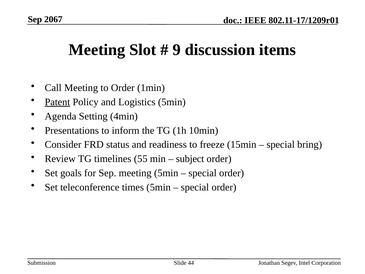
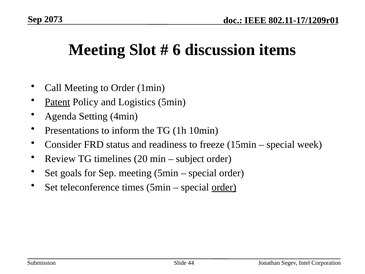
2067: 2067 -> 2073 (53, 19)
9: 9 -> 6 (177, 50)
bring: bring -> week (310, 145)
55: 55 -> 20 (141, 159)
order underline: none -> present (224, 187)
